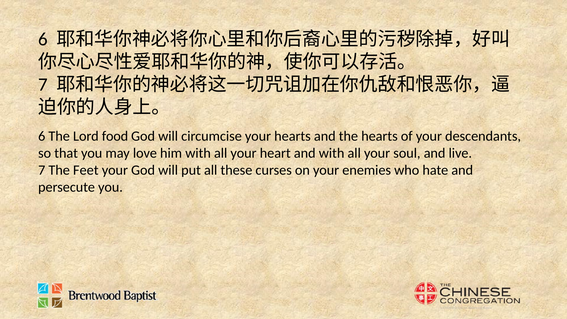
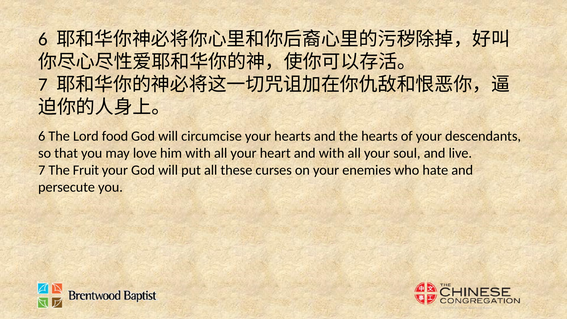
Feet: Feet -> Fruit (86, 170)
